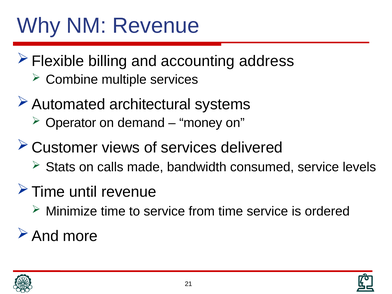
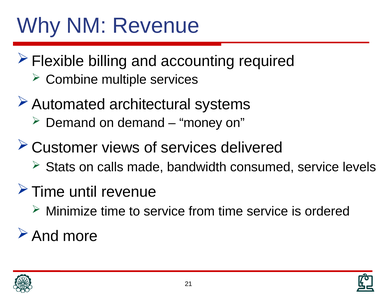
address: address -> required (267, 61)
Operator: Operator -> Demand (71, 123)
